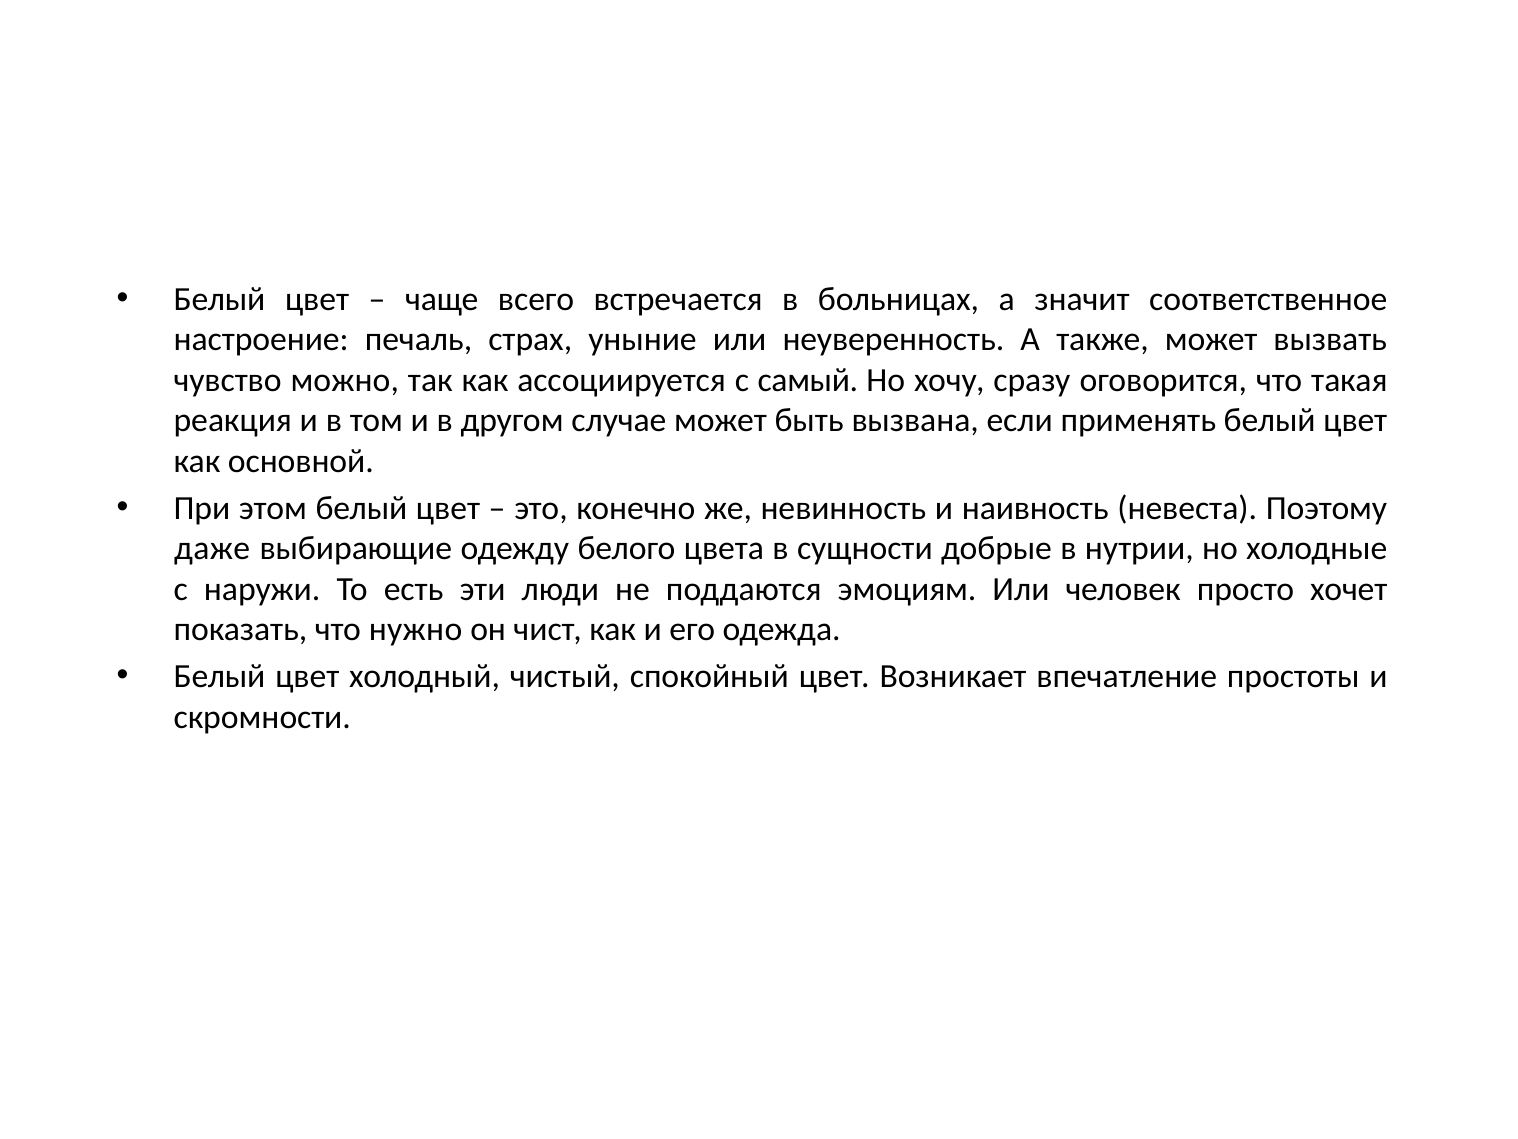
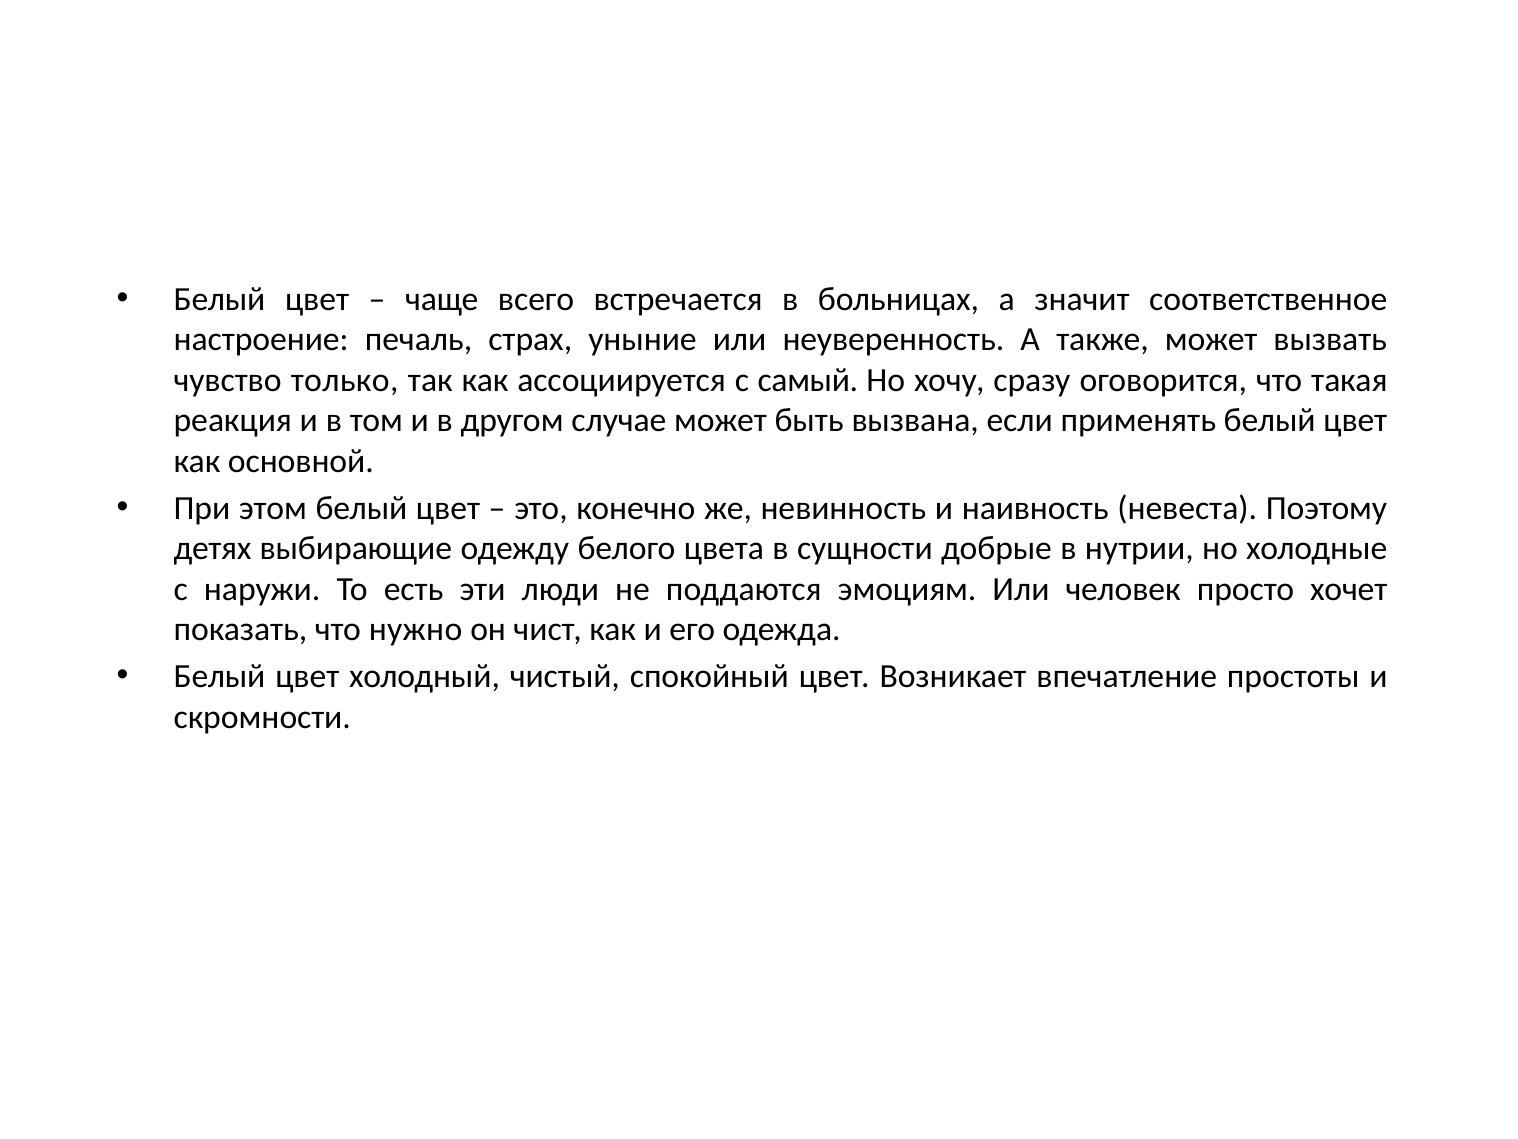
можно: можно -> только (345, 380)
даже: даже -> детях (213, 548)
